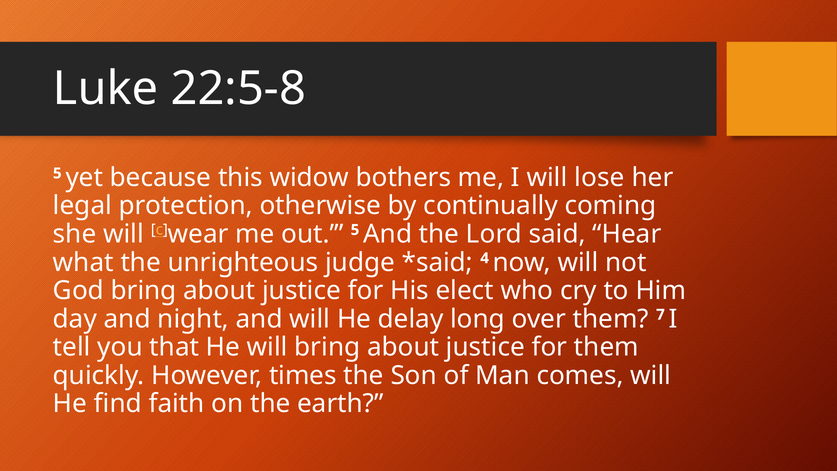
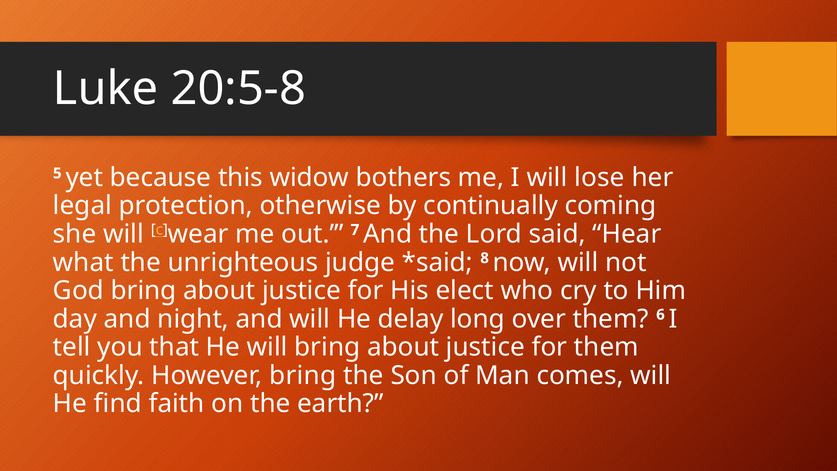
22:5-8: 22:5-8 -> 20:5-8 (238, 89)
out 5: 5 -> 7 (355, 230)
4: 4 -> 8 (485, 258)
7: 7 -> 6 (660, 315)
However times: times -> bring (303, 375)
